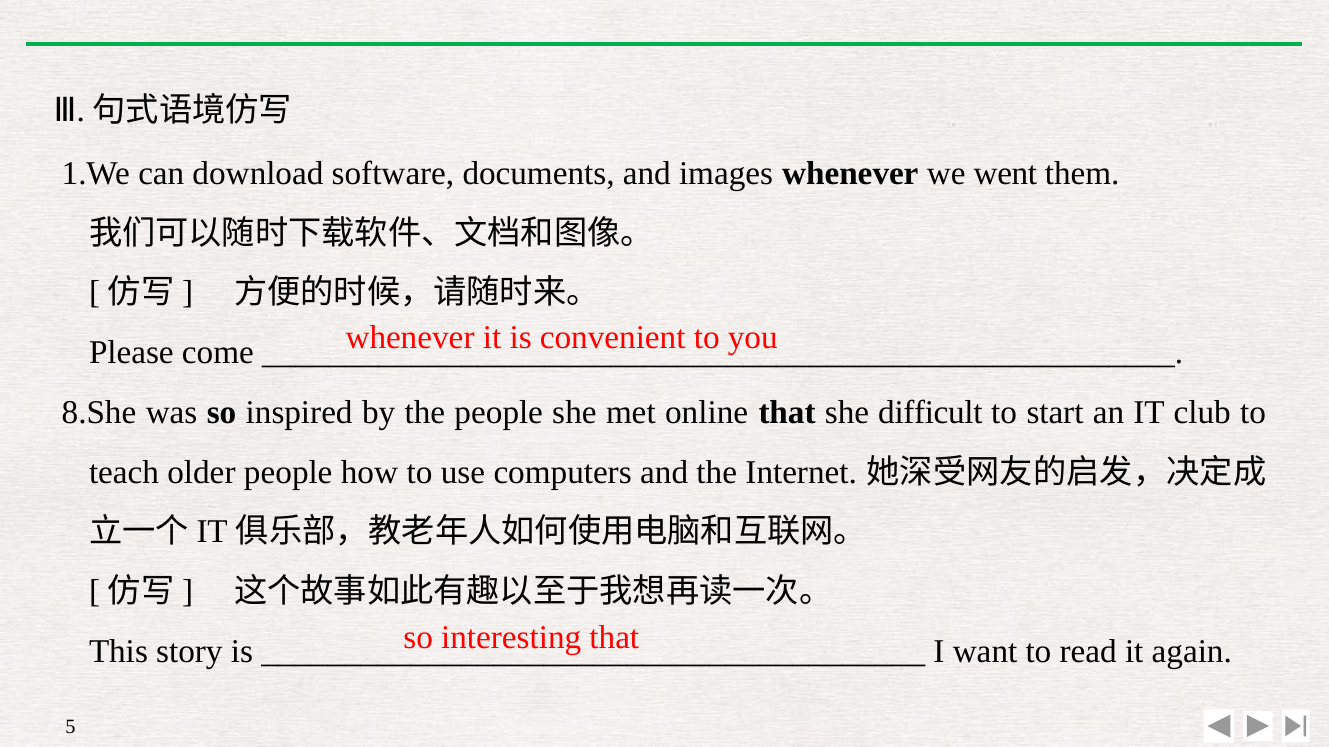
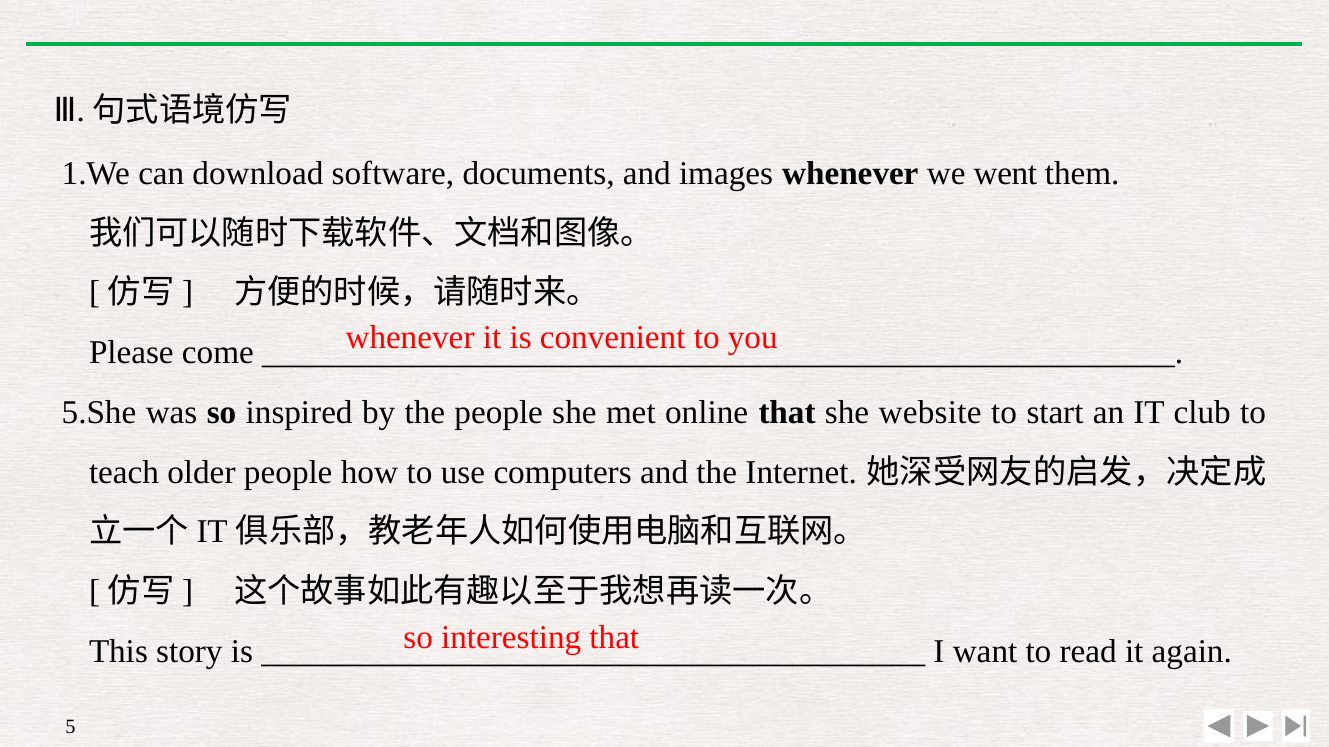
8.She: 8.She -> 5.She (99, 413)
difficult: difficult -> website (930, 413)
